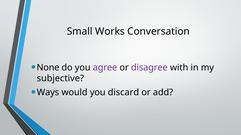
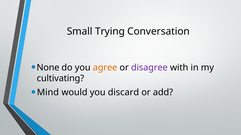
Works: Works -> Trying (110, 32)
agree colour: purple -> orange (105, 68)
subjective: subjective -> cultivating (60, 79)
Ways: Ways -> Mind (48, 93)
